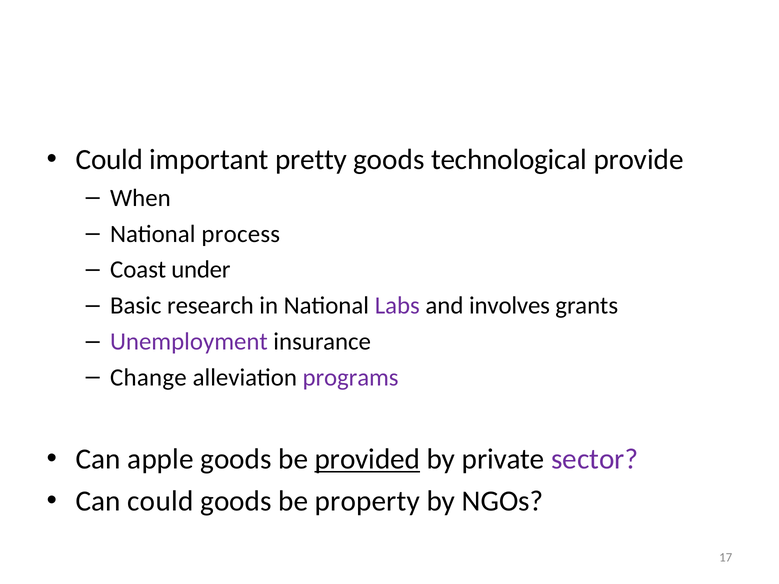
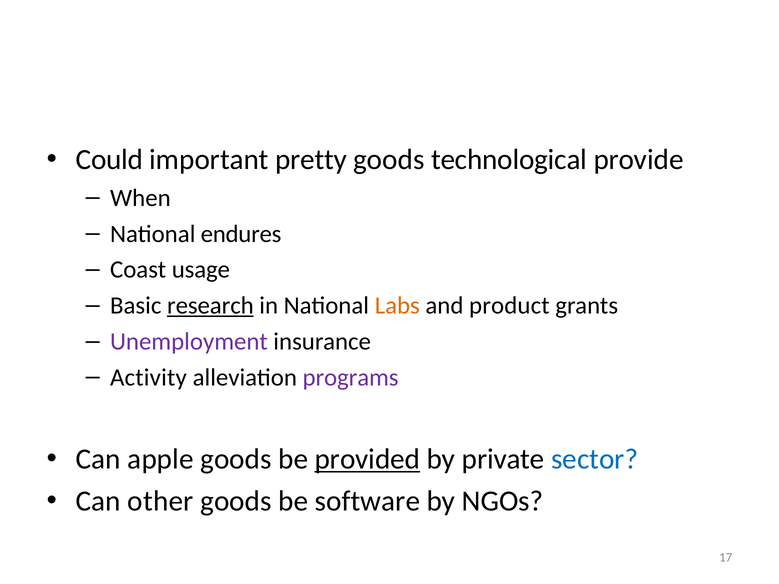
process: process -> endures (241, 234)
under: under -> usage (201, 270)
research underline: none -> present (210, 306)
Labs colour: purple -> orange (397, 306)
involves: involves -> product (509, 306)
Change: Change -> Activity (148, 378)
sector colour: purple -> blue (595, 459)
Can could: could -> other (161, 501)
property: property -> software (367, 501)
